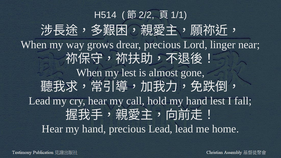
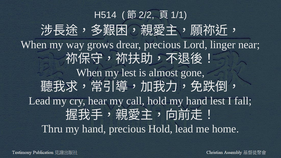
Hear: Hear -> Thru (52, 129)
precious Lead: Lead -> Hold (160, 129)
